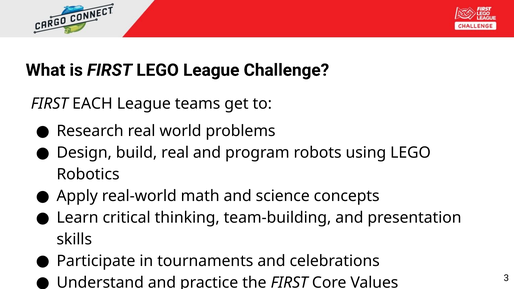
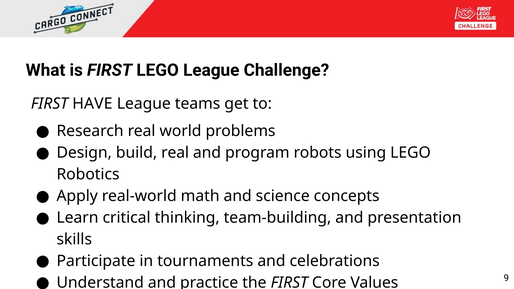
EACH: EACH -> HAVE (92, 104)
3: 3 -> 9 (506, 278)
